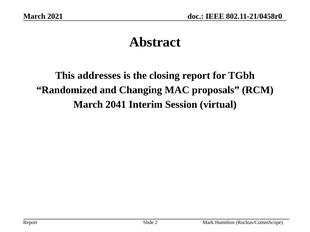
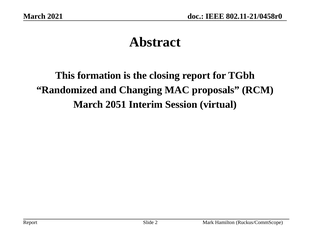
addresses: addresses -> formation (99, 76)
2041: 2041 -> 2051 (116, 105)
